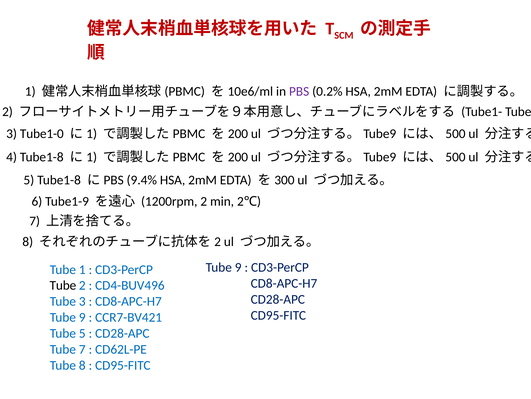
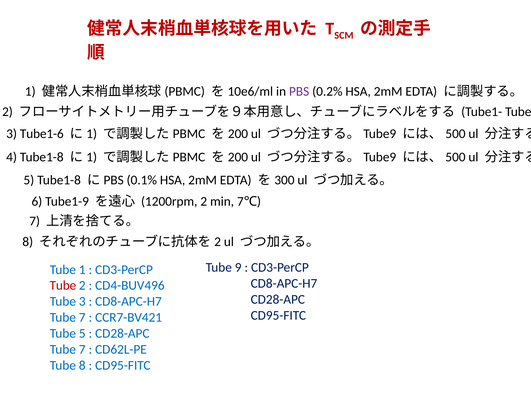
Tube1-0: Tube1-0 -> Tube1-6 (42, 134)
9.4%: 9.4% -> 0.1% (142, 180)
min 2: 2 -> 7 (240, 201)
Tube colour: black -> red (63, 285)
9: 9 -> 7 (82, 317)
